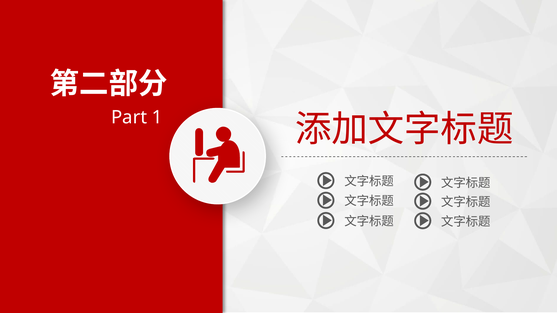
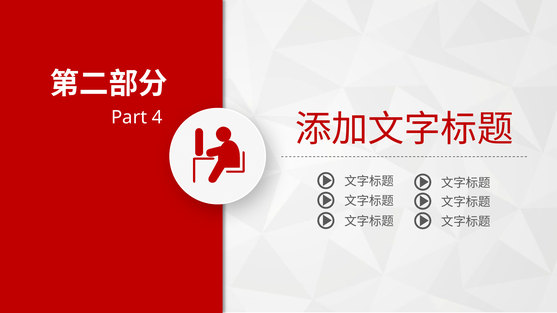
1: 1 -> 4 (157, 117)
